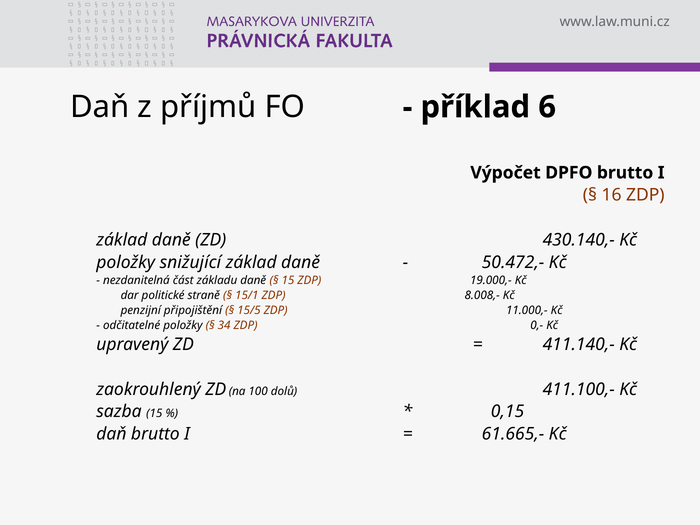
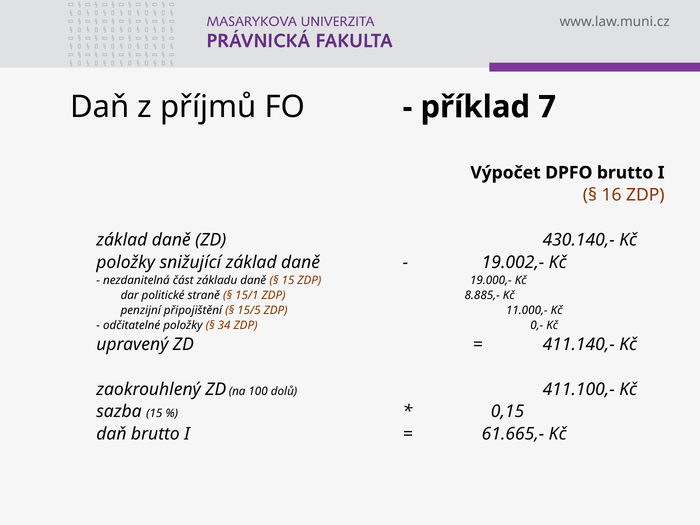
6: 6 -> 7 (547, 107)
50.472,-: 50.472,- -> 19.002,- (513, 262)
8.008,-: 8.008,- -> 8.885,- (482, 295)
